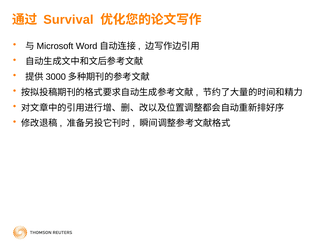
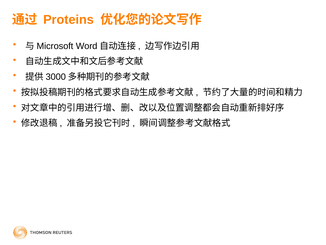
Survival: Survival -> Proteins (68, 20)
